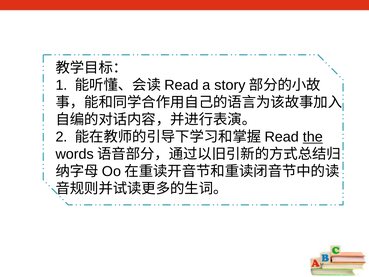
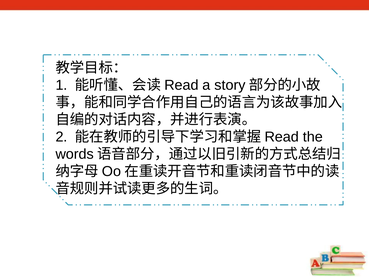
the underline: present -> none (313, 137)
